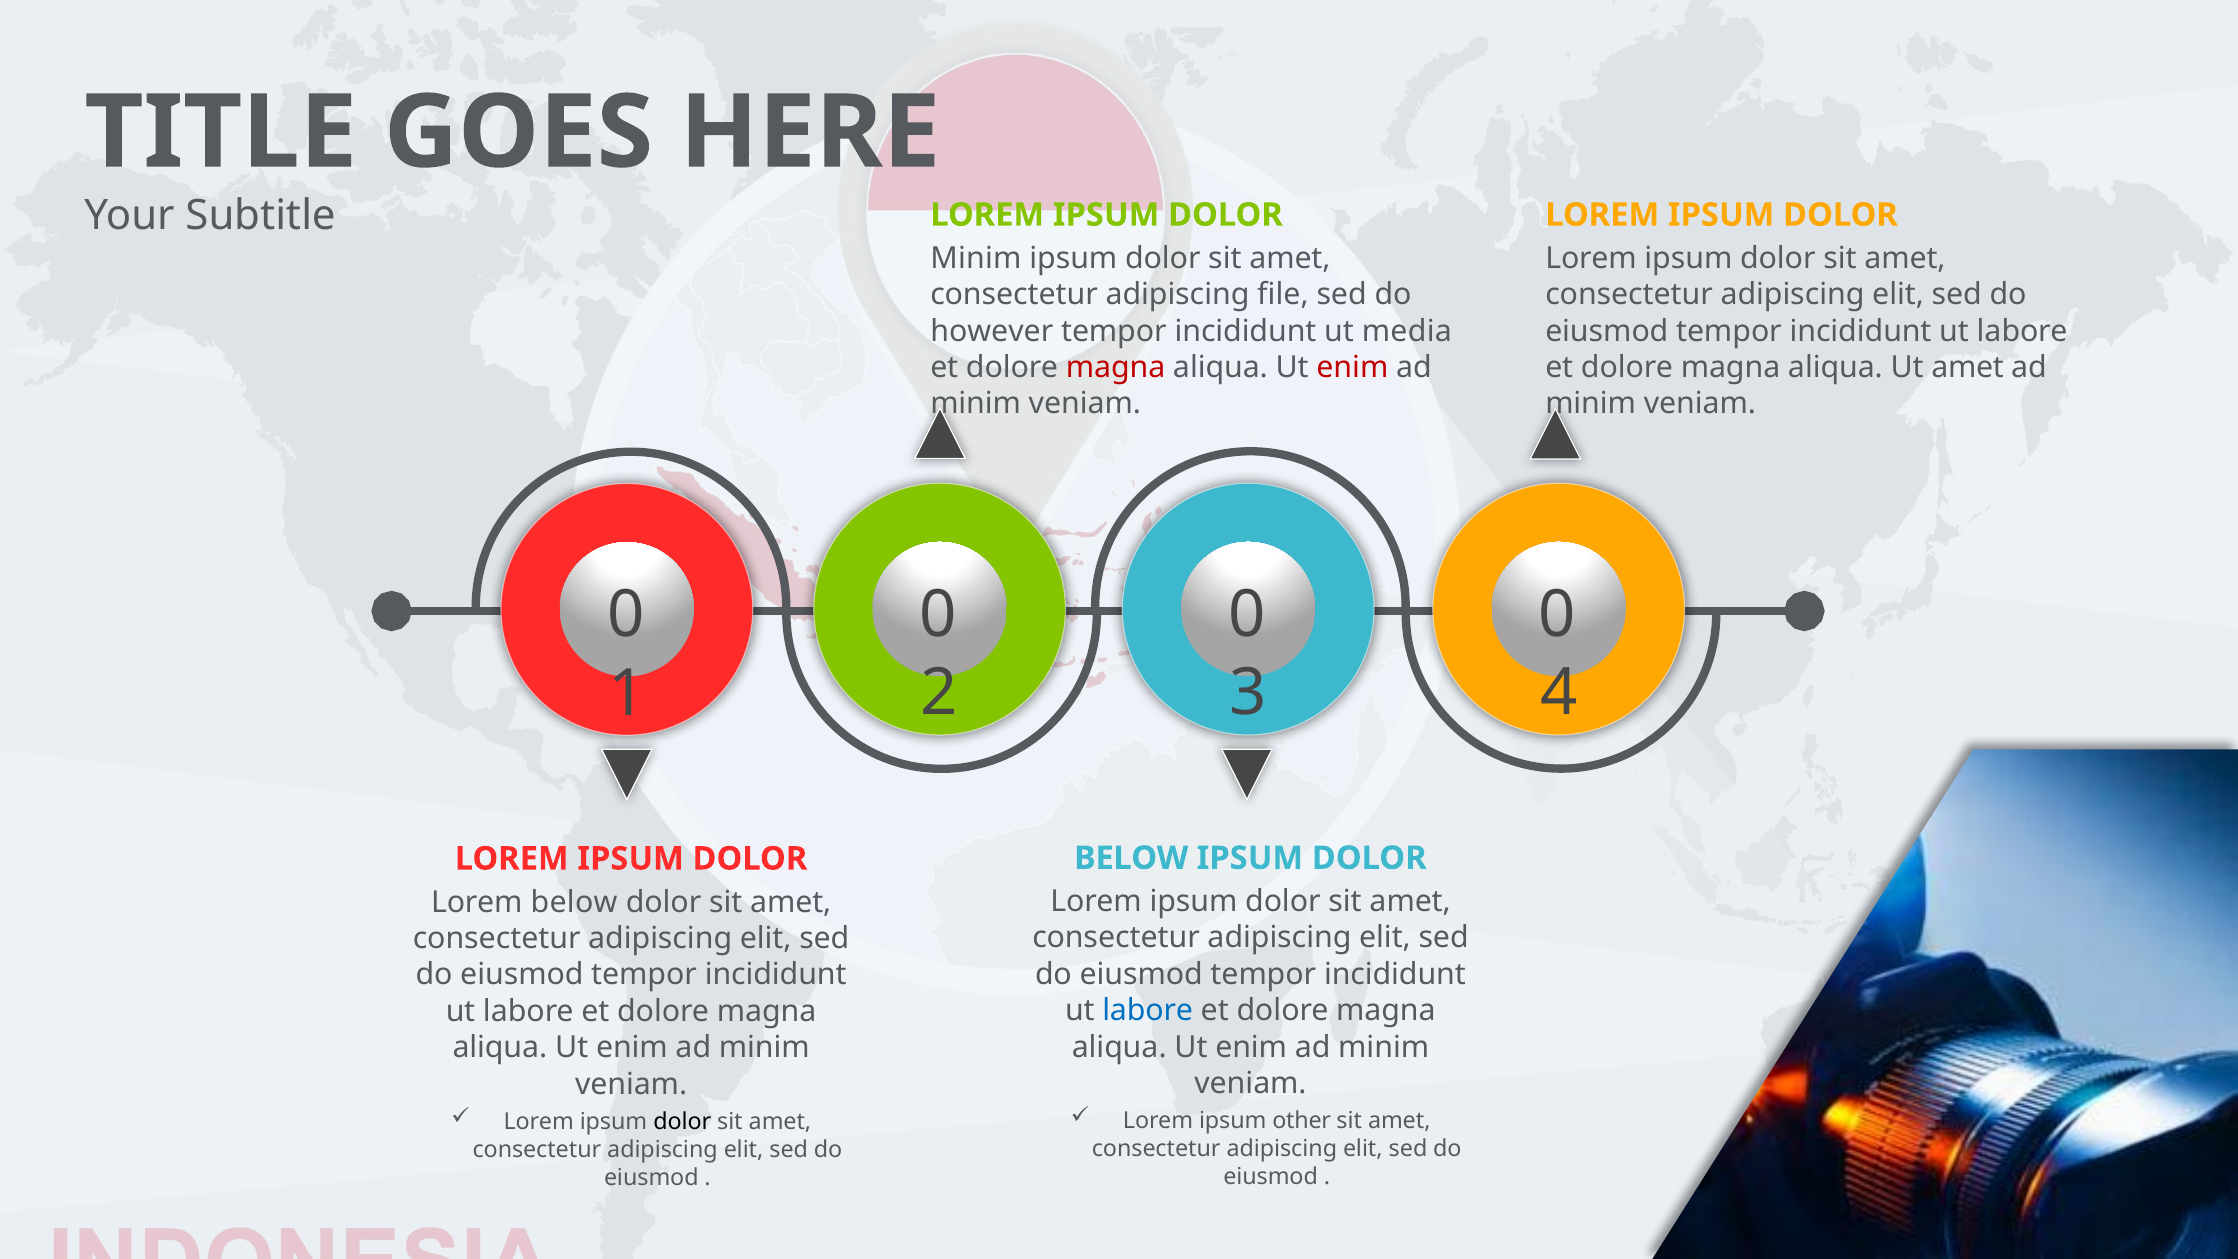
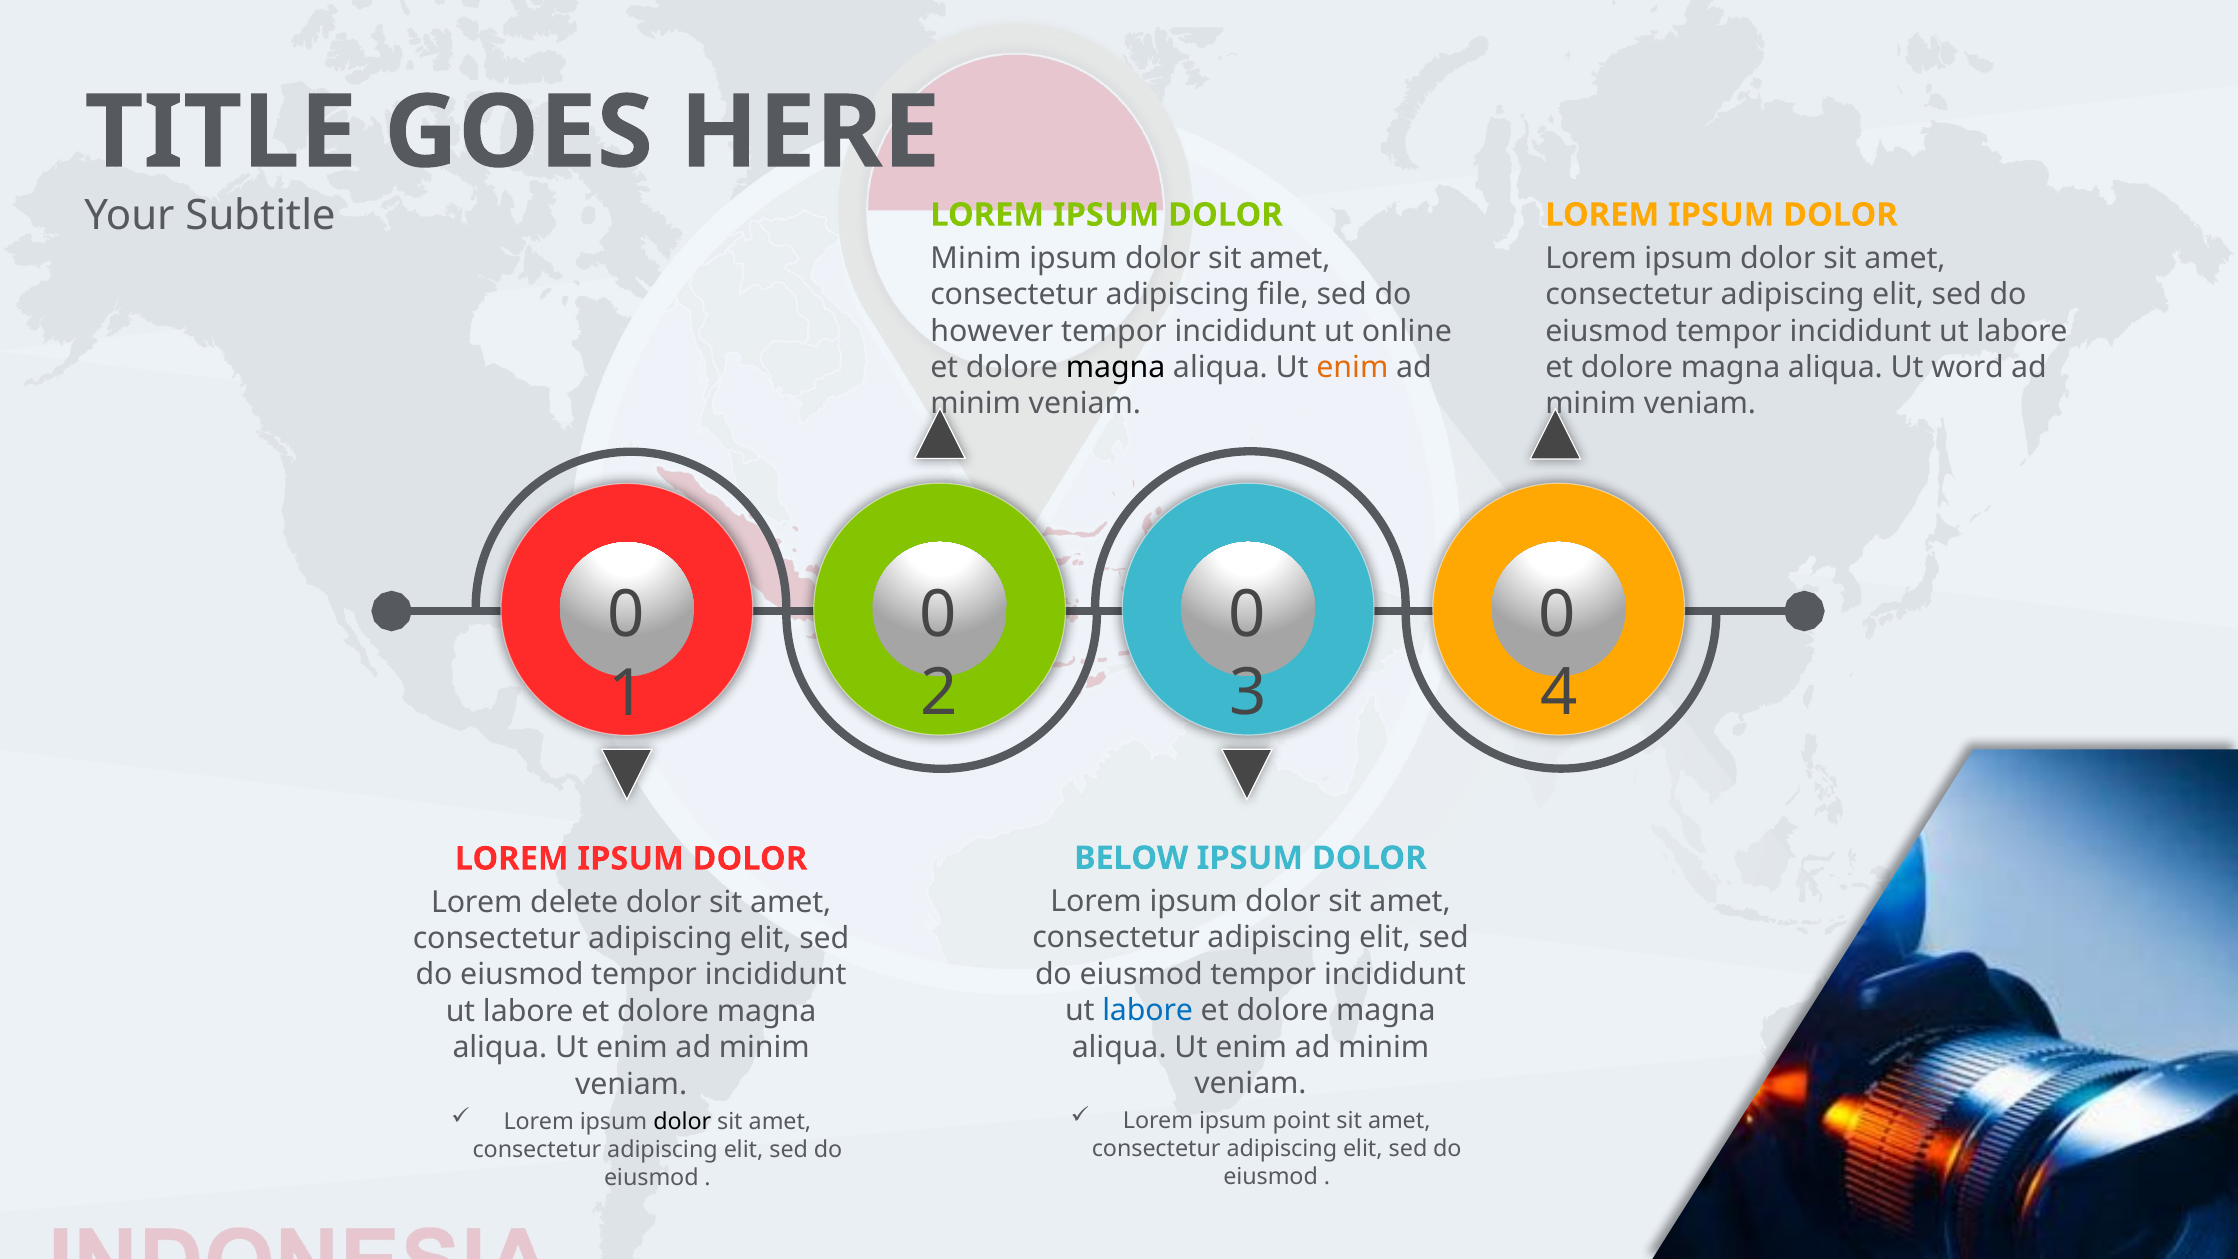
media: media -> online (1407, 331)
magna colour: red -> black (1116, 367)
enim colour: red -> orange (1352, 367)
Ut amet: amet -> word (1968, 367)
Lorem below: below -> delete (574, 902)
other: other -> point (1302, 1121)
